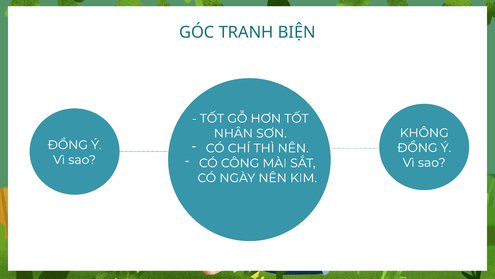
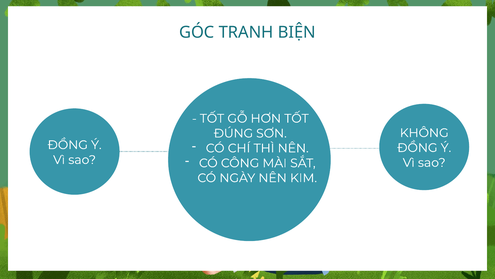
NHÂN: NHÂN -> ĐÚNG (233, 133)
